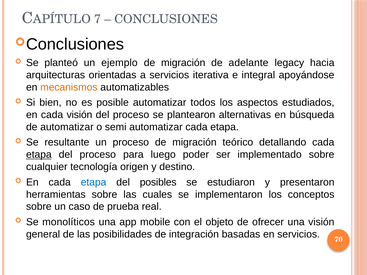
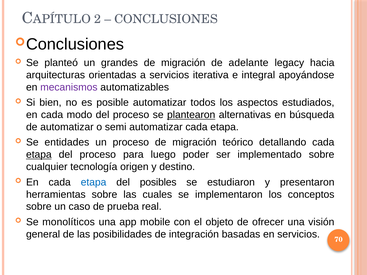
7: 7 -> 2 (98, 19)
ejemplo: ejemplo -> grandes (119, 63)
mecanismos colour: orange -> purple (69, 87)
cada visión: visión -> modo (79, 115)
plantearon underline: none -> present (191, 115)
resultante: resultante -> entidades (67, 142)
